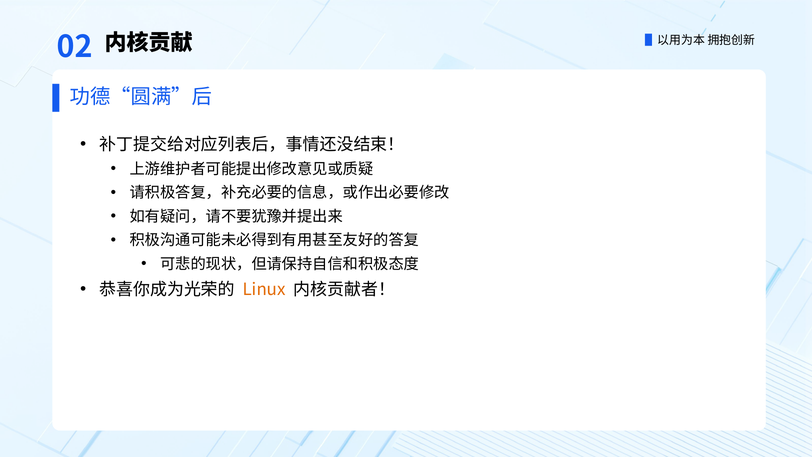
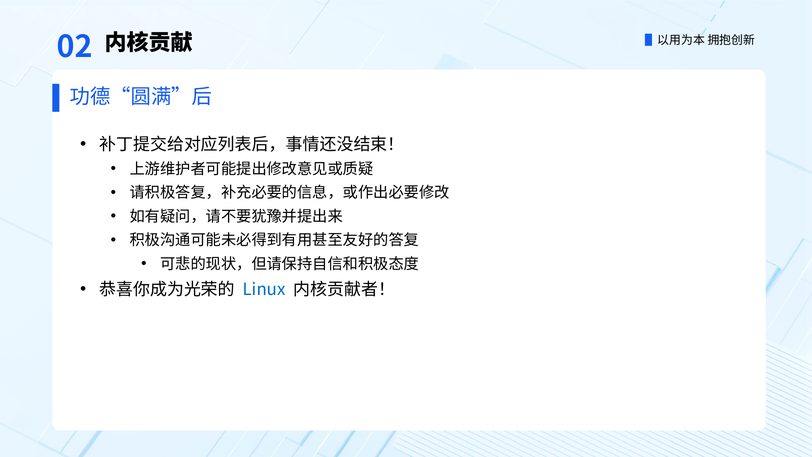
Linux colour: orange -> blue (264, 290)
